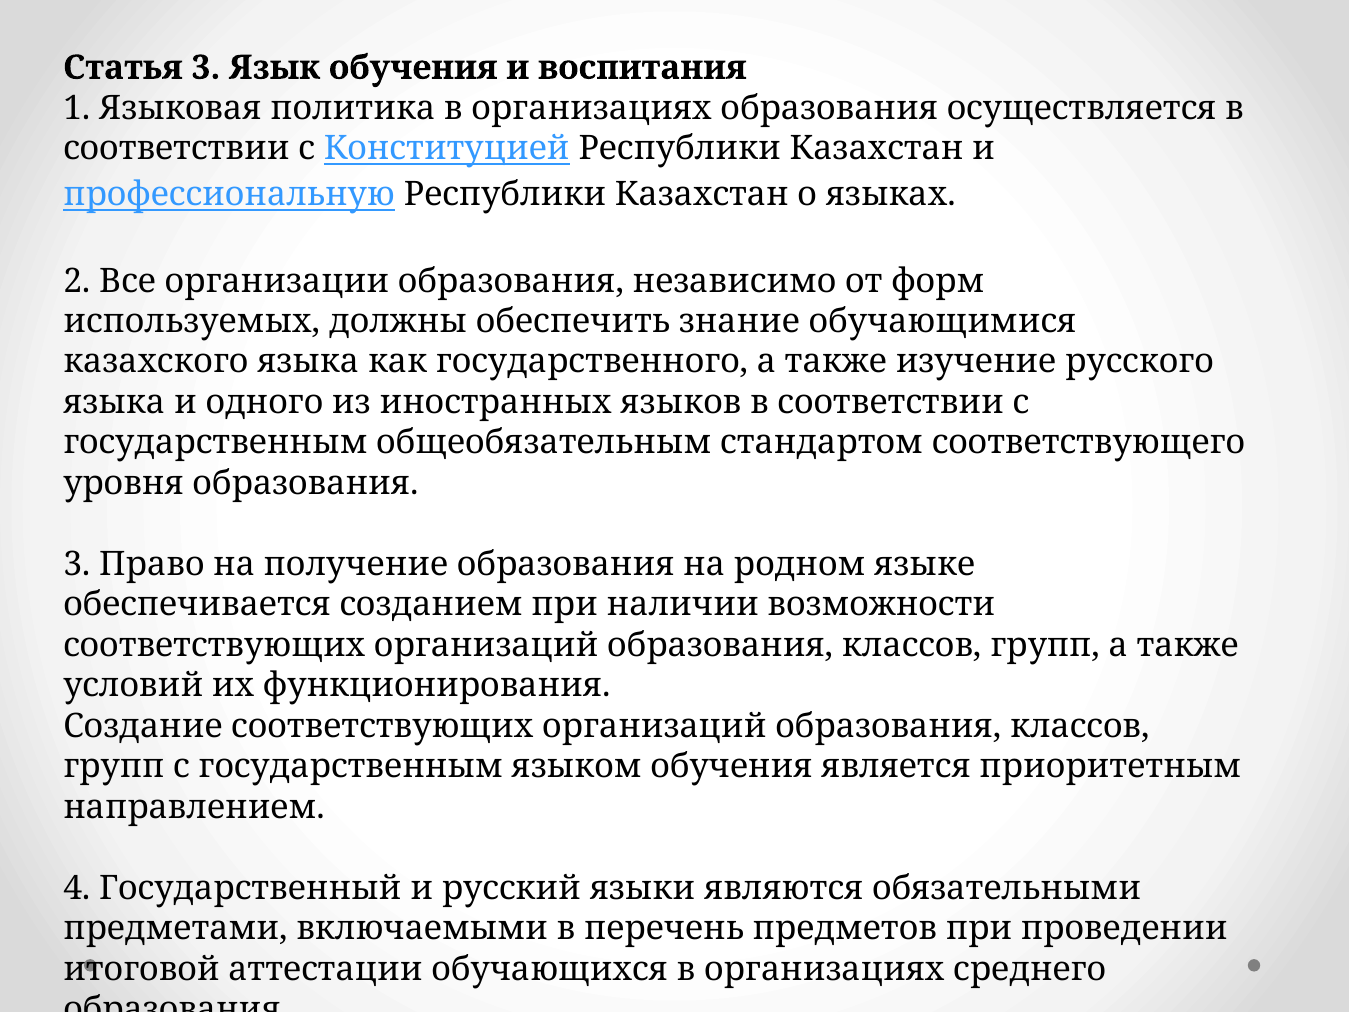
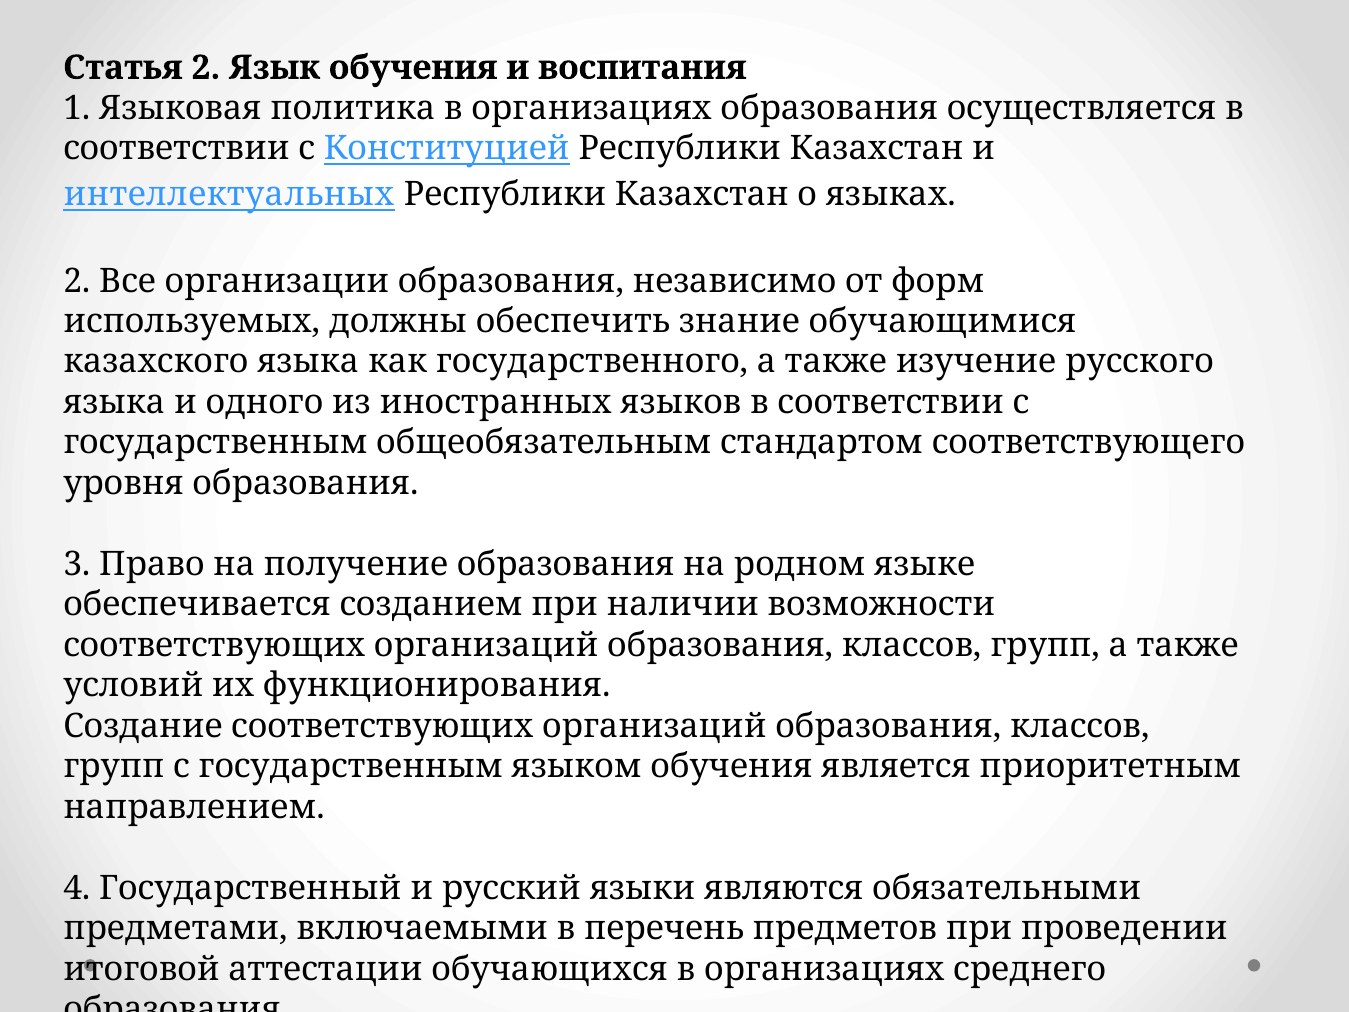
Статья 3: 3 -> 2 (206, 68)
профессиональную: профессиональную -> интеллектуальных (229, 194)
